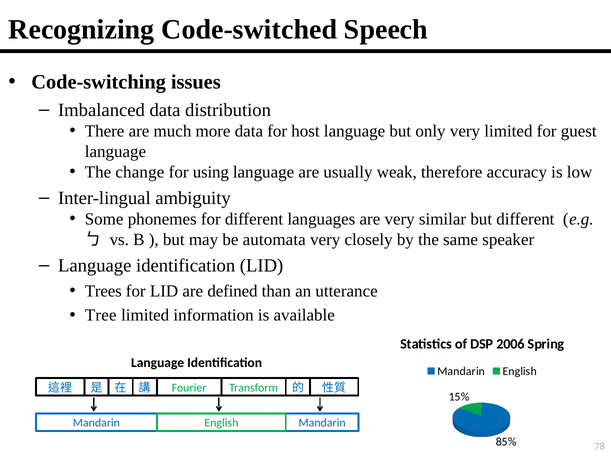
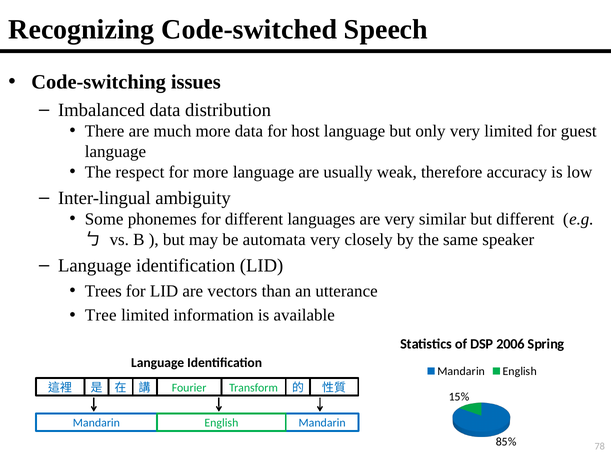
change: change -> respect (140, 172)
for using: using -> more (211, 172)
defined: defined -> vectors (232, 291)
